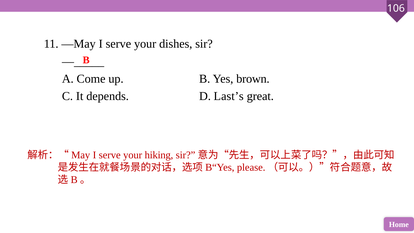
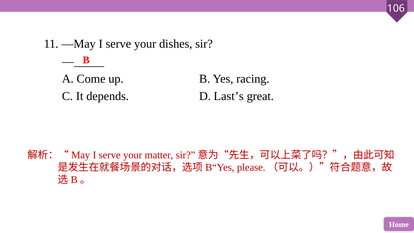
brown: brown -> racing (253, 79)
hiking: hiking -> matter (159, 155)
